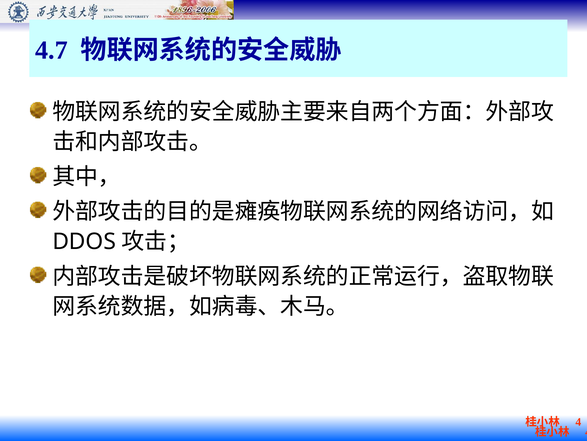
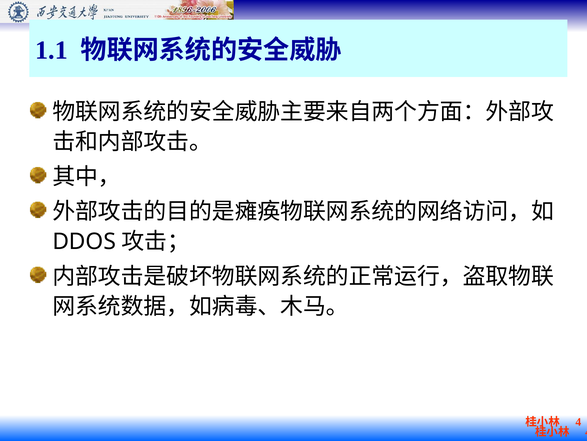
4.7: 4.7 -> 1.1 (52, 50)
